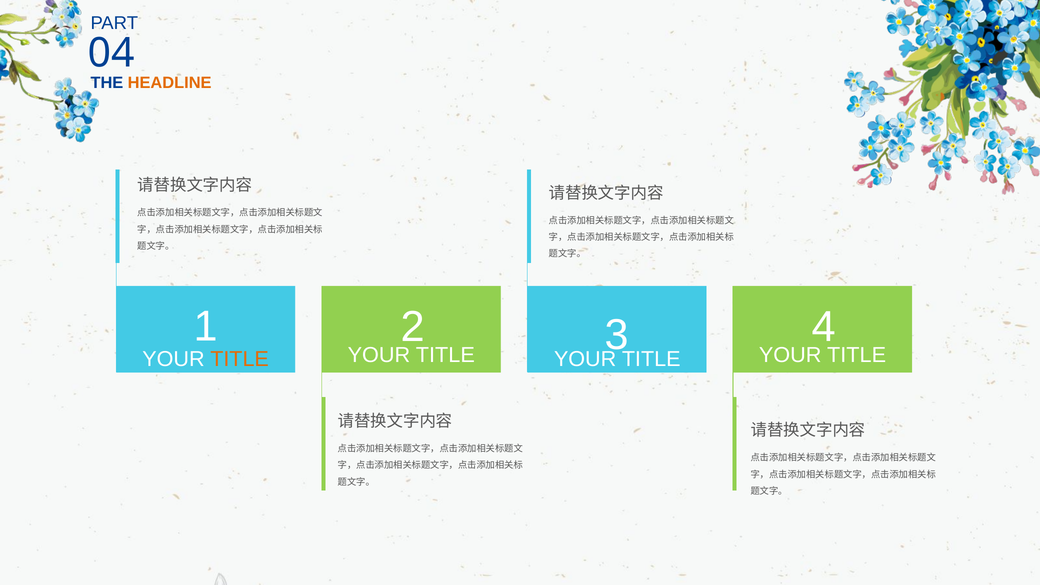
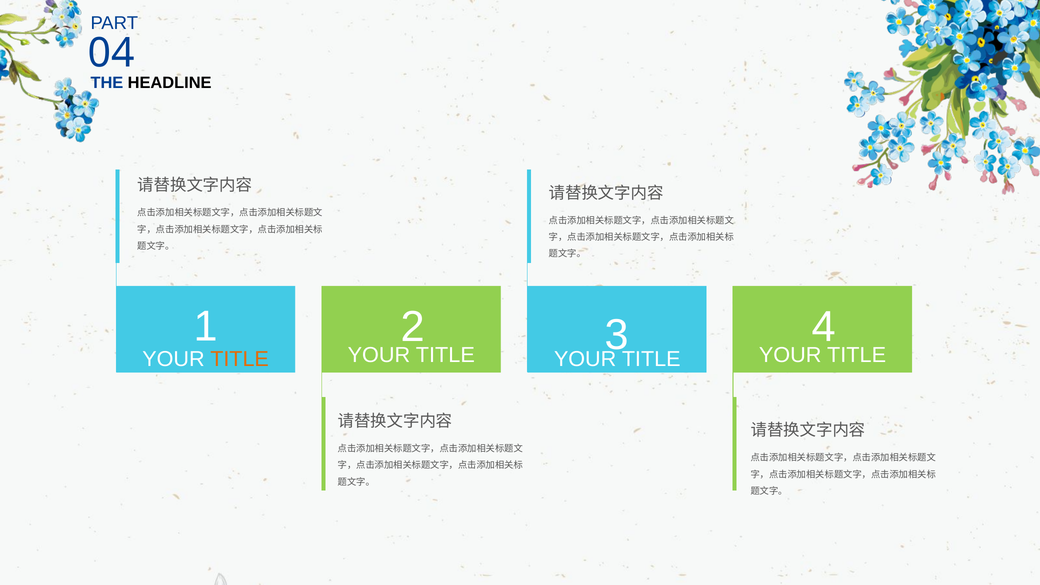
HEADLINE colour: orange -> black (170, 83)
